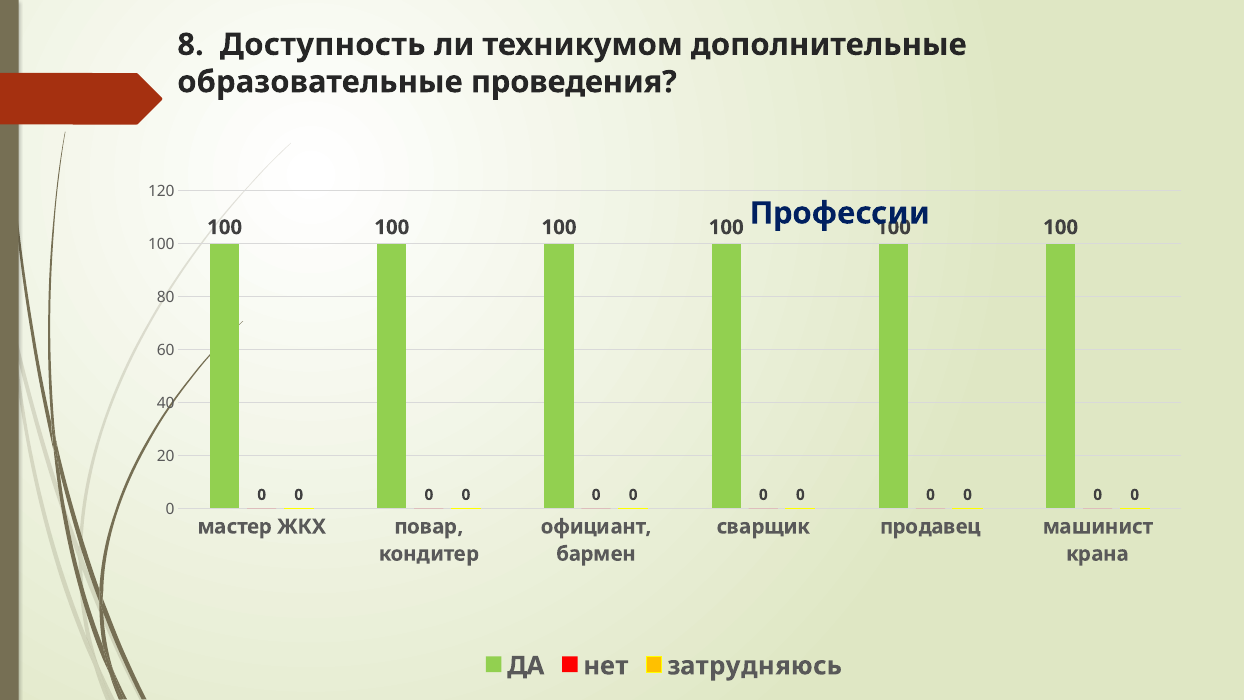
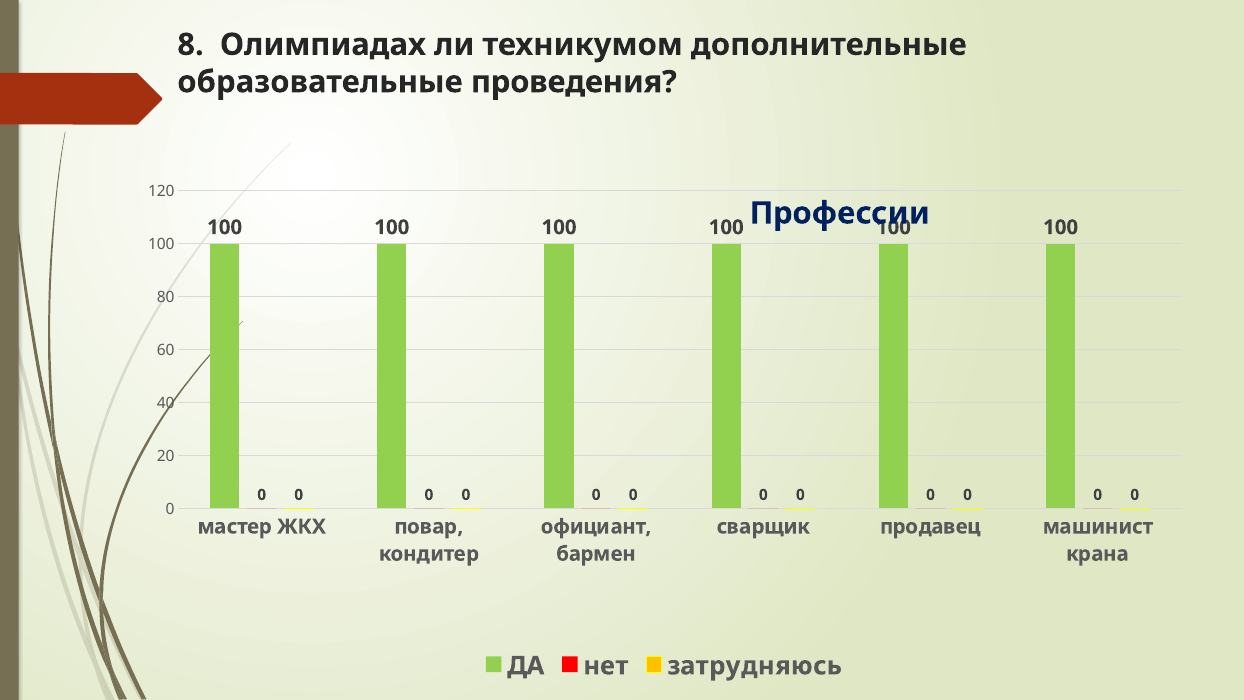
Доступность: Доступность -> Олимпиадах (323, 45)
